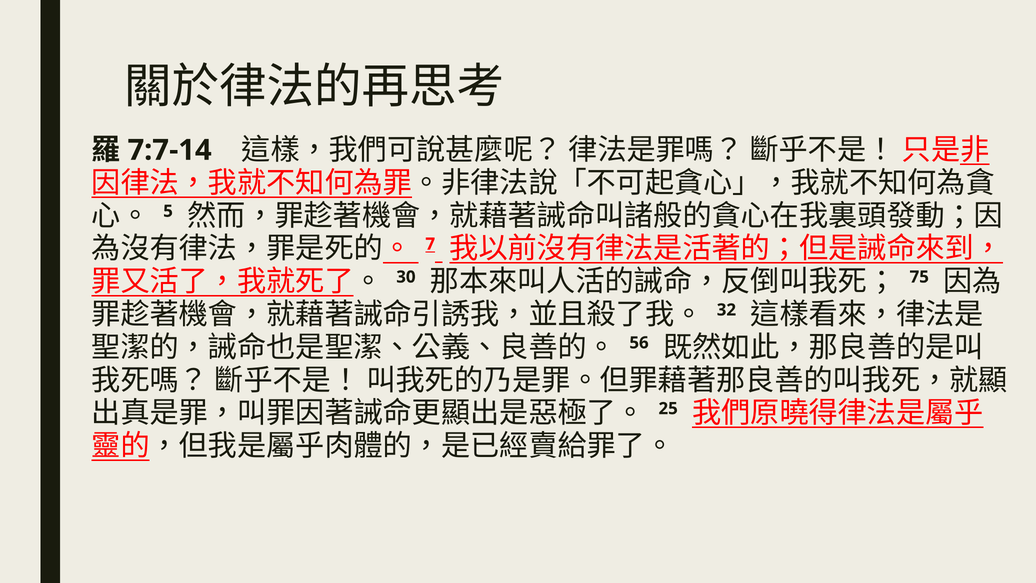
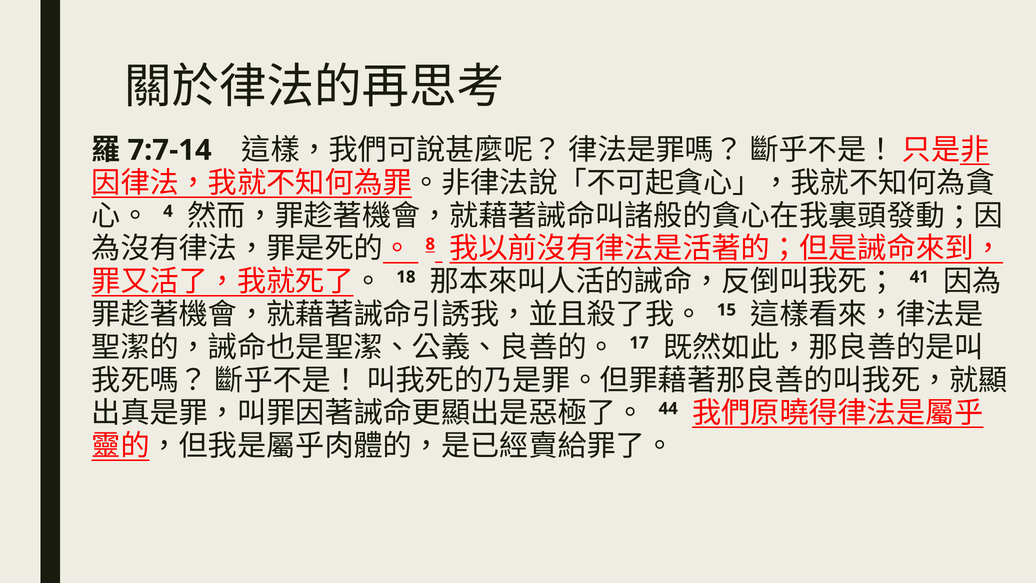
5: 5 -> 4 (168, 211)
7: 7 -> 8 (430, 244)
30: 30 -> 18 (406, 277)
75: 75 -> 41 (919, 277)
32: 32 -> 15 (726, 310)
56: 56 -> 17 (639, 343)
25: 25 -> 44 (668, 408)
